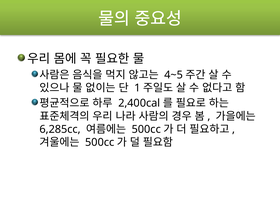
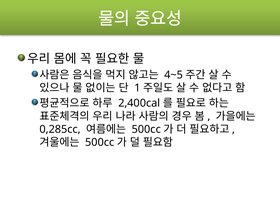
6,285cc: 6,285cc -> 0,285cc (60, 129)
